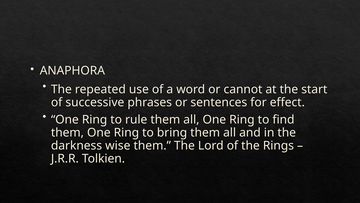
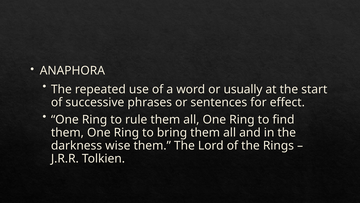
cannot: cannot -> usually (243, 89)
